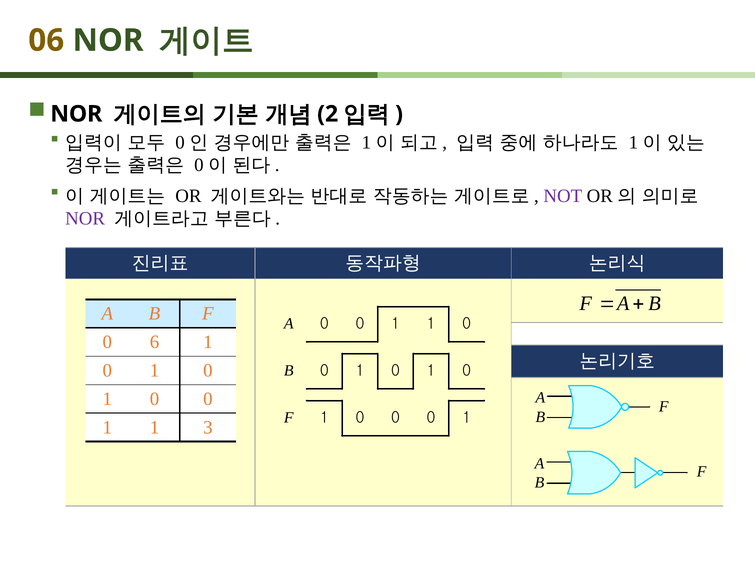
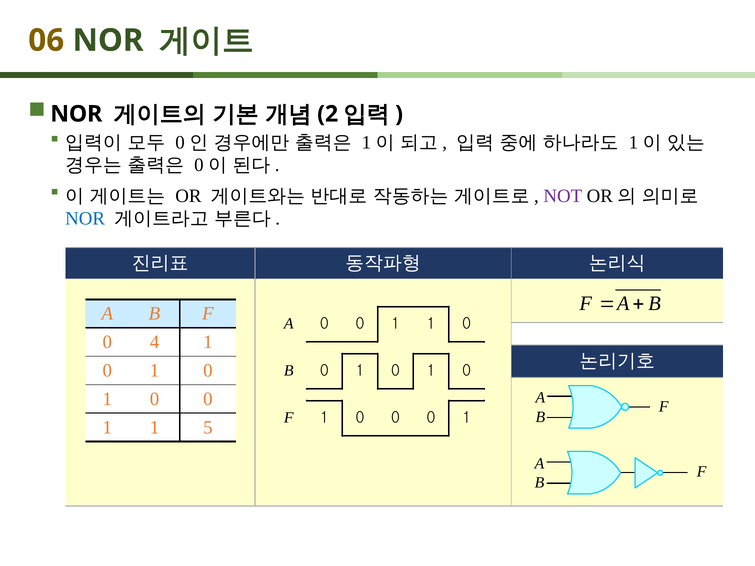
NOR colour: purple -> blue (85, 219)
6: 6 -> 4 (154, 342)
3: 3 -> 5 (208, 428)
